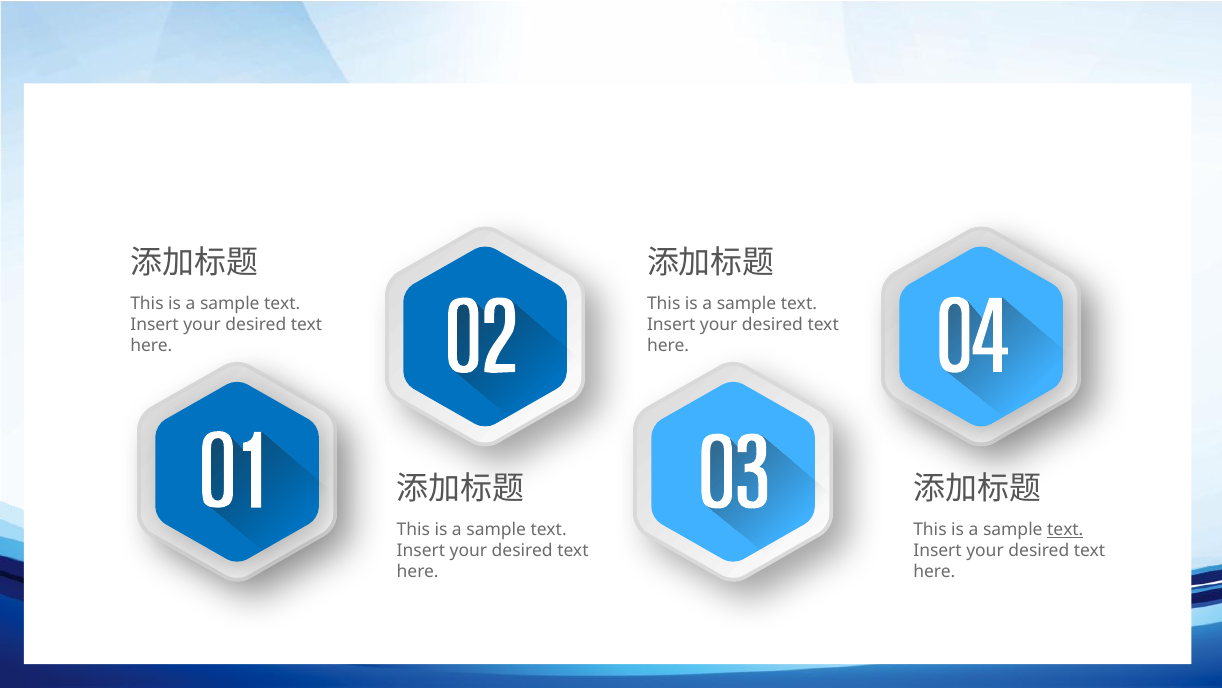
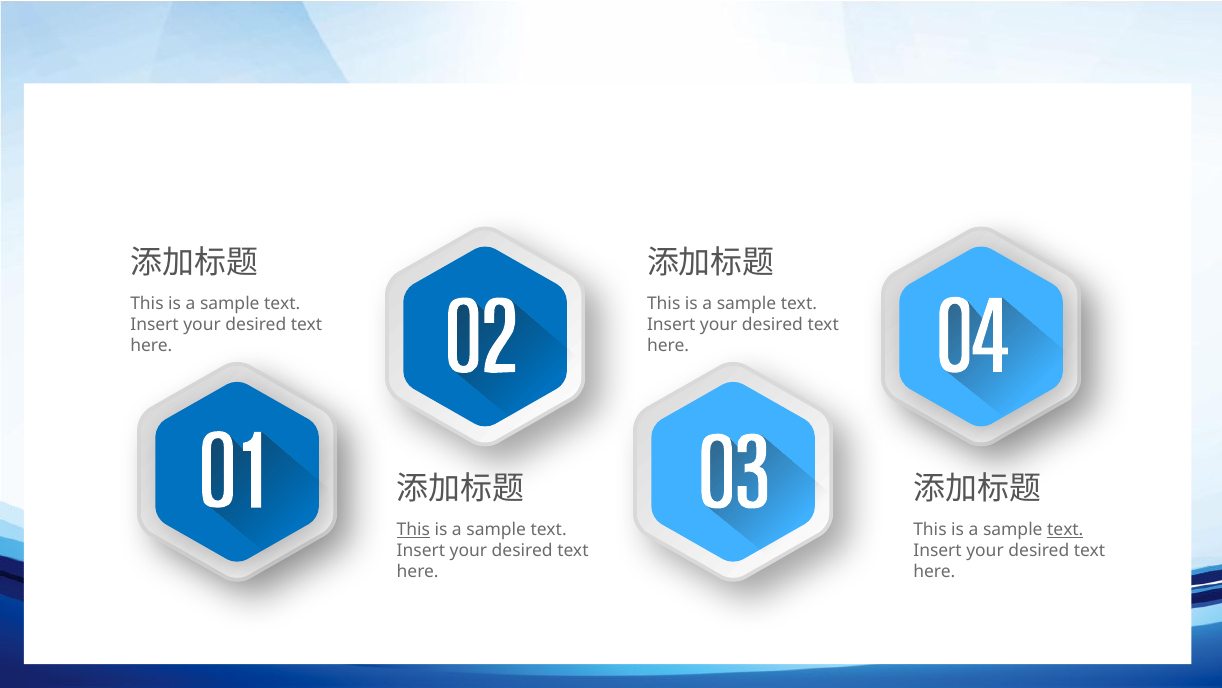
This underline: none -> present (413, 529)
